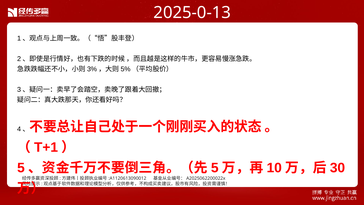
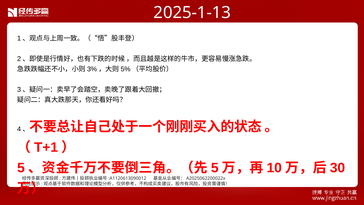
2025-0-13: 2025-0-13 -> 2025-1-13 (192, 13)
